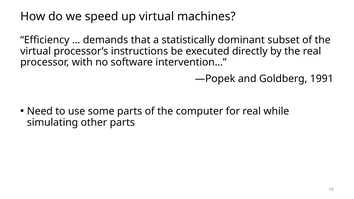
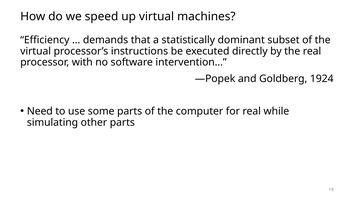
1991: 1991 -> 1924 (322, 79)
